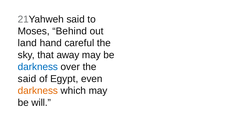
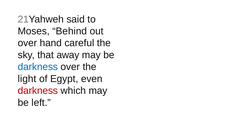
land: land -> over (27, 43)
said: said -> light (27, 79)
darkness colour: orange -> red (38, 91)
will: will -> left (41, 102)
